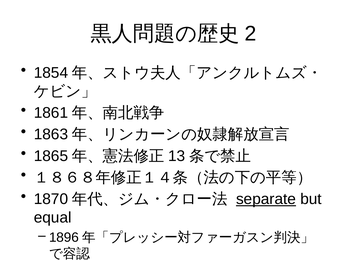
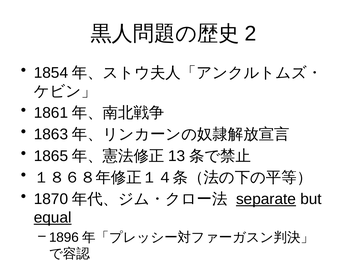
equal underline: none -> present (53, 218)
